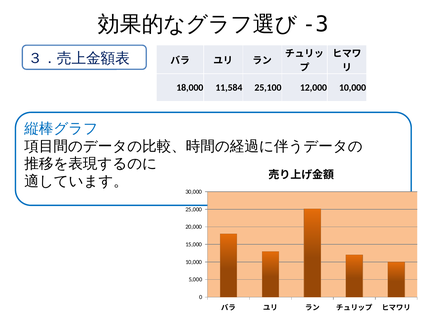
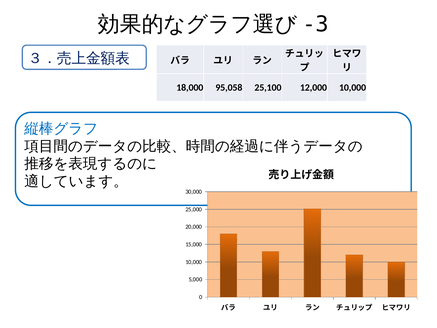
11,584: 11,584 -> 95,058 (229, 88)
